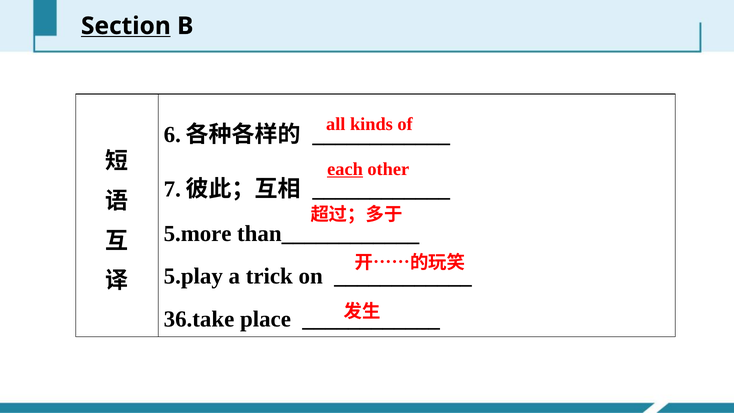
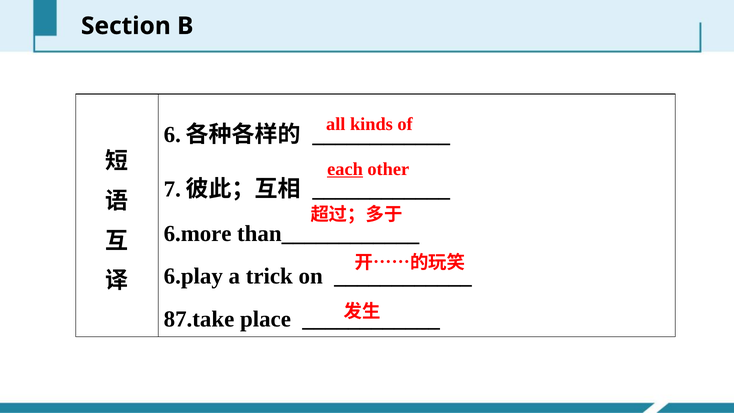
Section underline: present -> none (126, 26)
5.more: 5.more -> 6.more (198, 234)
5.play: 5.play -> 6.play (193, 276)
36.take: 36.take -> 87.take (199, 319)
